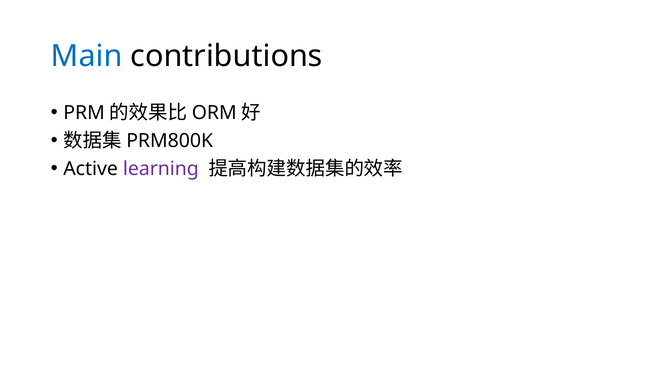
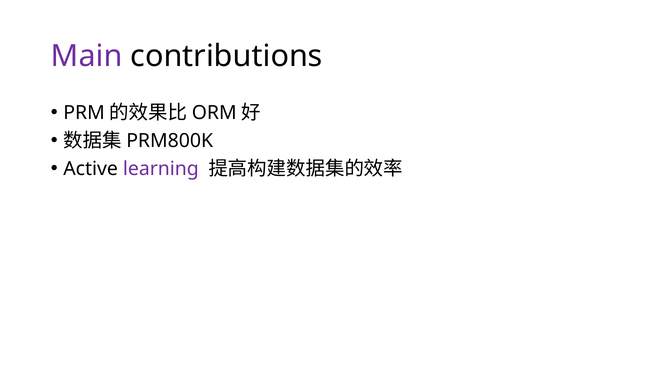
Main colour: blue -> purple (87, 56)
